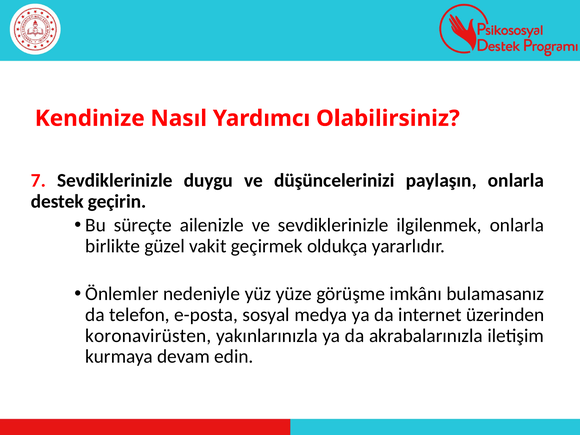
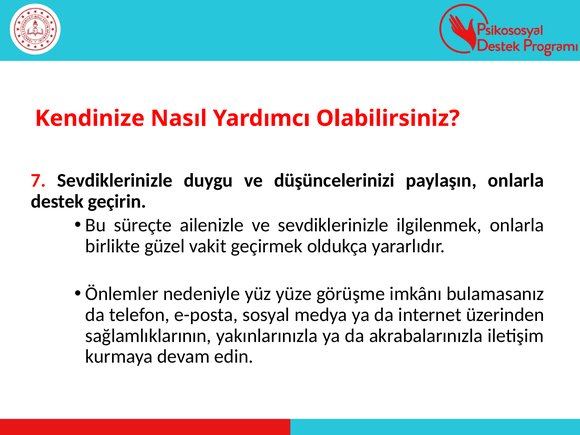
koronavirüsten: koronavirüsten -> sağlamlıklarının (148, 336)
